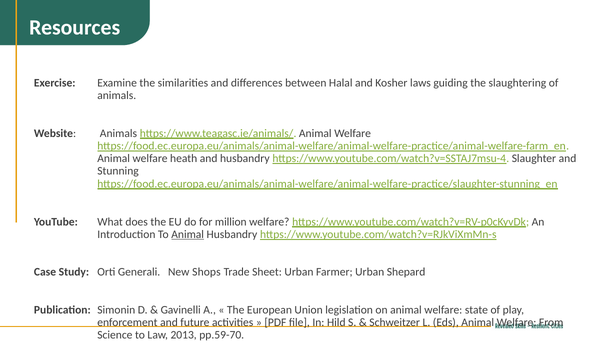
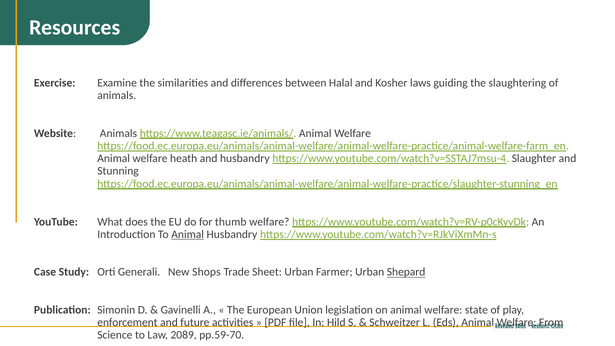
million: million -> thumb (231, 222)
Shepard underline: none -> present (406, 272)
2013: 2013 -> 2089 (184, 335)
